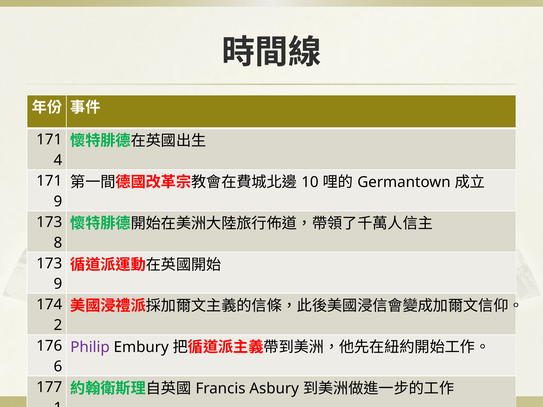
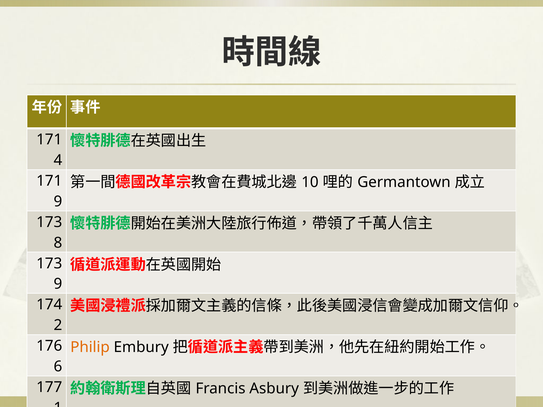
Philip colour: purple -> orange (90, 347)
